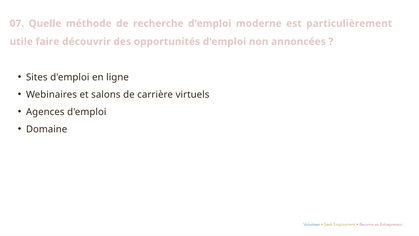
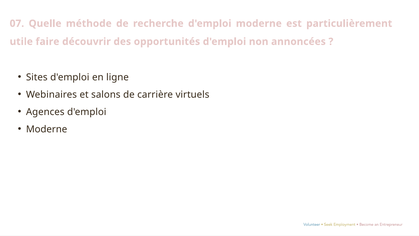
Domaine: Domaine -> Moderne (47, 129)
